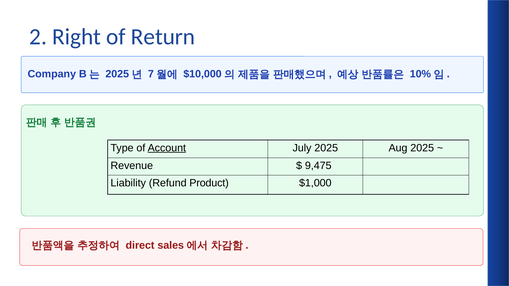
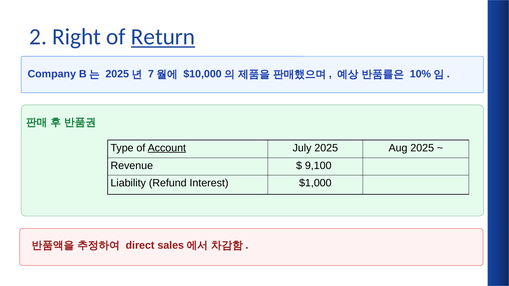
Return underline: none -> present (163, 37)
9,475: 9,475 -> 9,100 (318, 166)
Product: Product -> Interest (209, 183)
